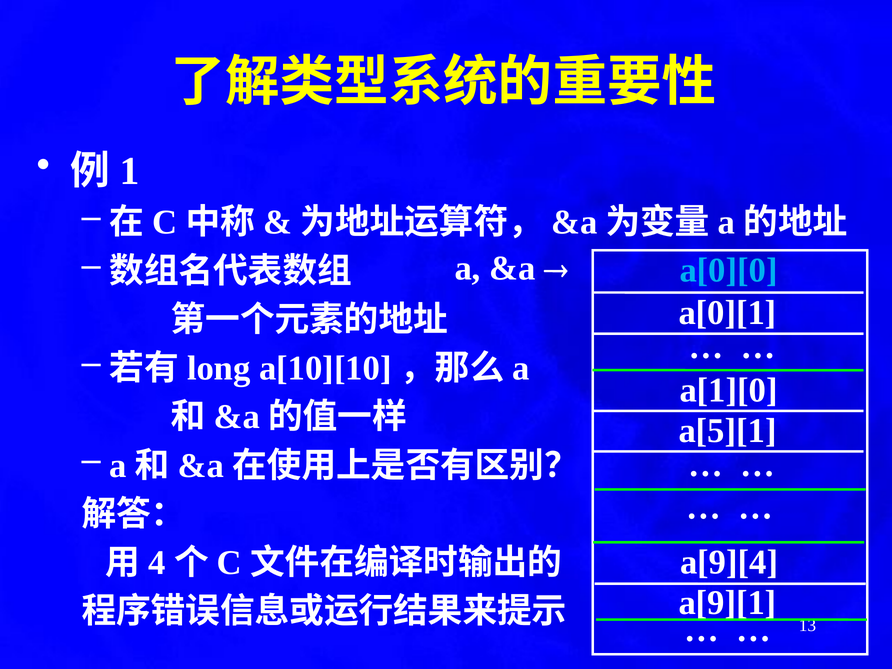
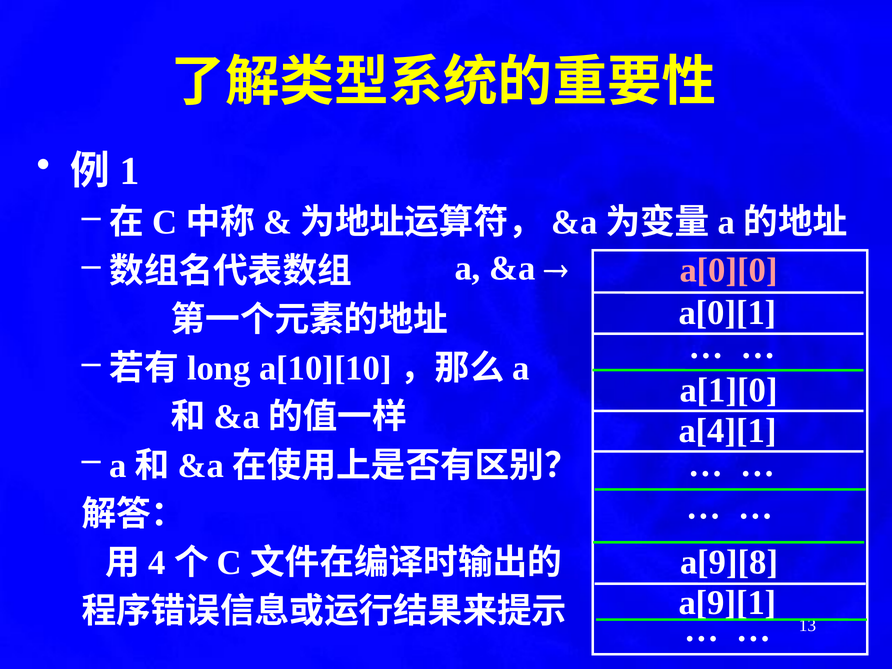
a[0][0 colour: light blue -> pink (729, 271)
a[5][1: a[5][1 -> a[4][1 (728, 431)
a[9][4: a[9][4 -> a[9][8 (729, 562)
